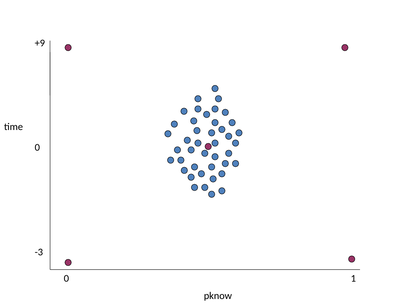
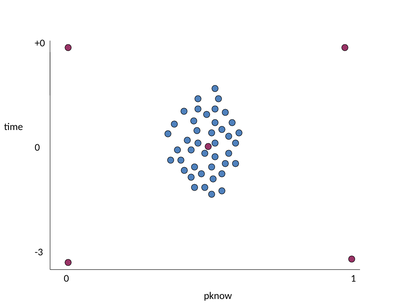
+9: +9 -> +0 (40, 43)
